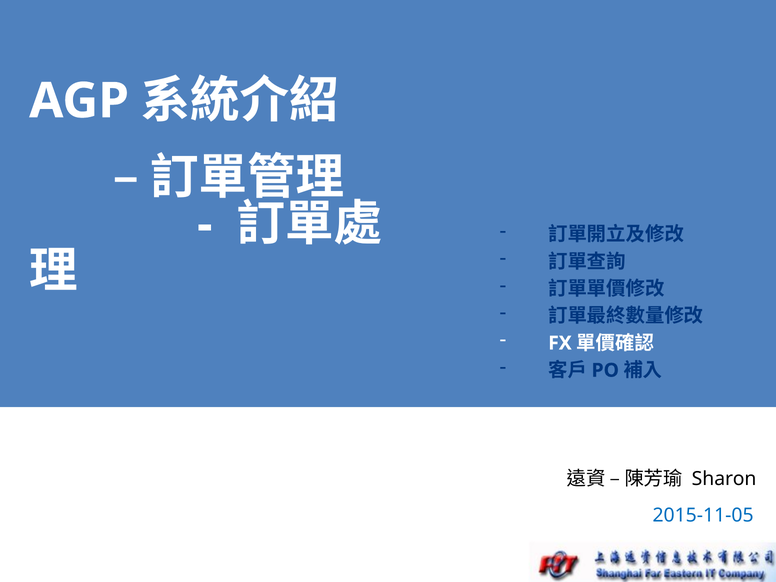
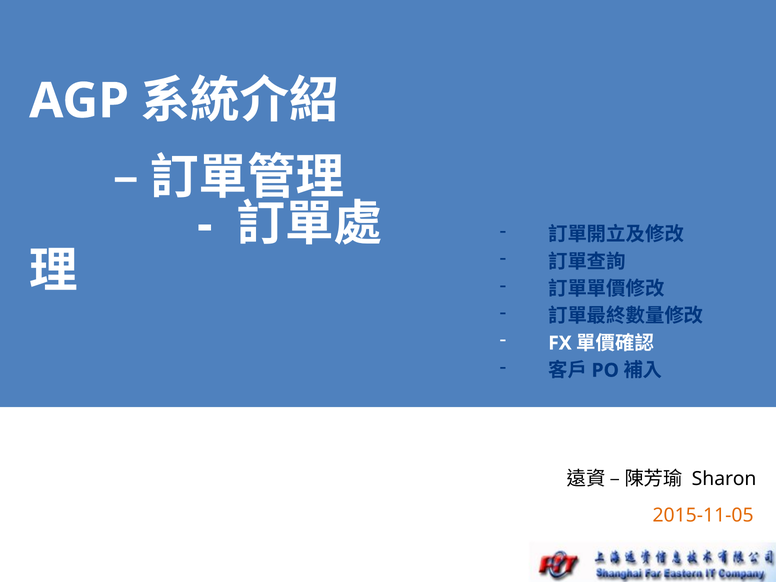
2015-11-05 colour: blue -> orange (703, 515)
